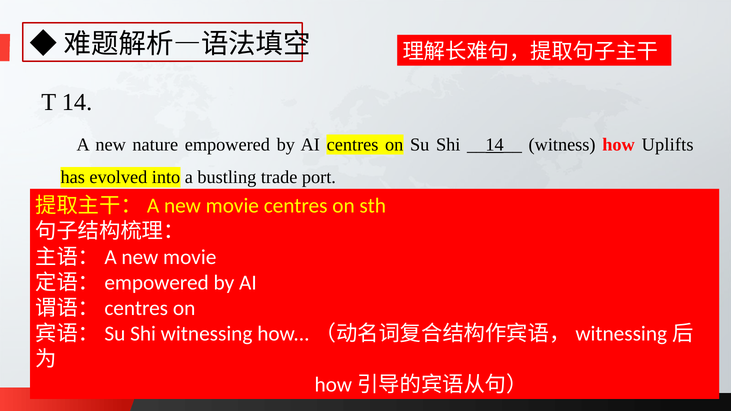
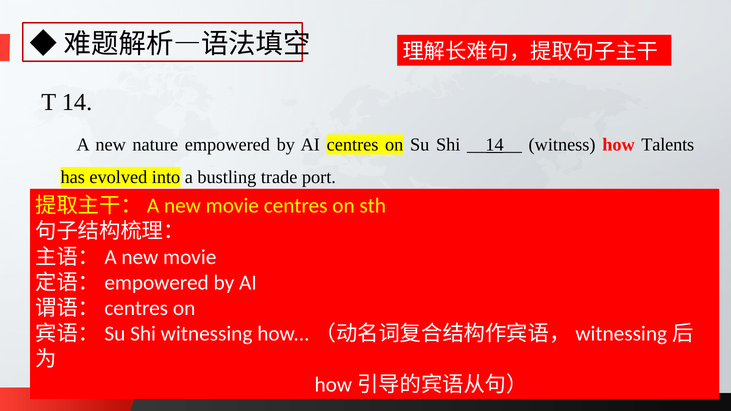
Uplifts: Uplifts -> Talents (668, 145)
